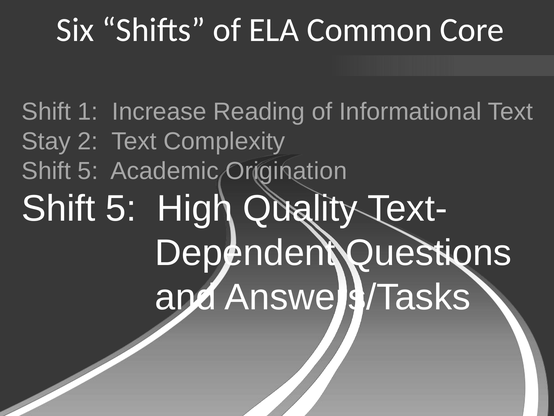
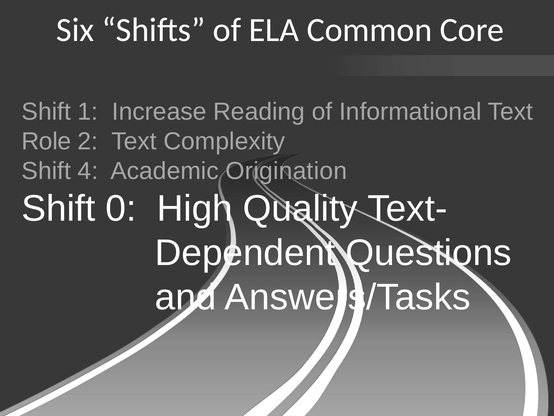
Stay: Stay -> Role (46, 141)
5: 5 -> 4 (88, 171)
5: 5 -> 0 (121, 208)
